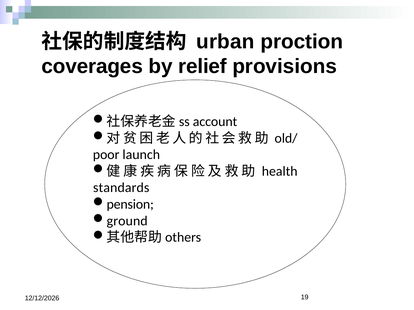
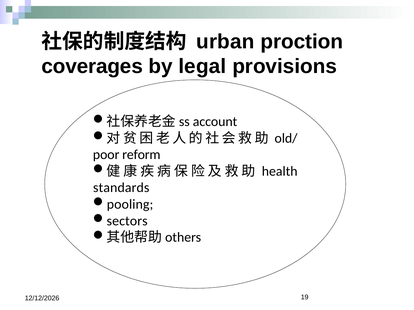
relief: relief -> legal (202, 66)
launch: launch -> reform (141, 155)
pension: pension -> pooling (130, 205)
ground: ground -> sectors (127, 221)
